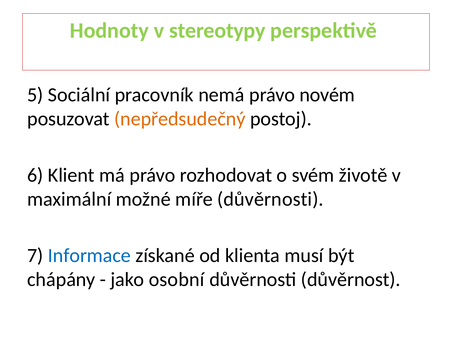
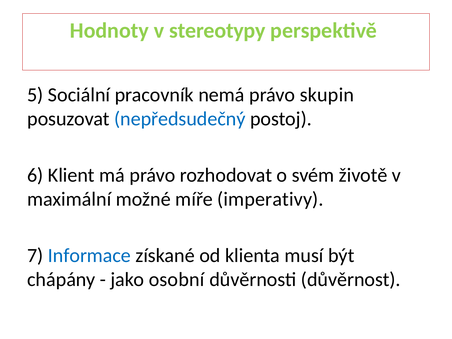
novém: novém -> skupin (327, 95)
nepředsudečný colour: orange -> blue (180, 119)
míře důvěrnosti: důvěrnosti -> imperativy (270, 199)
